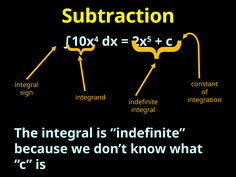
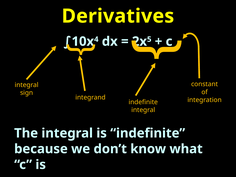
Subtraction: Subtraction -> Derivatives (118, 16)
